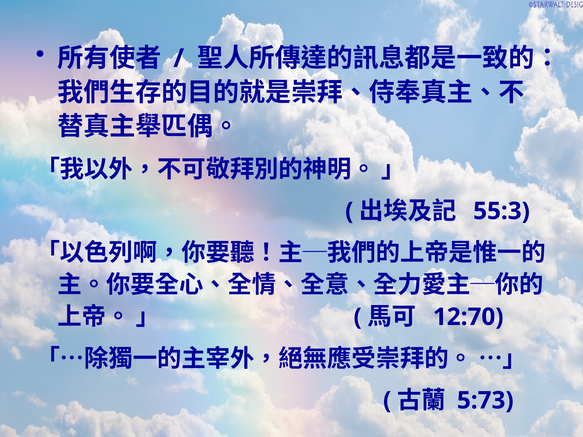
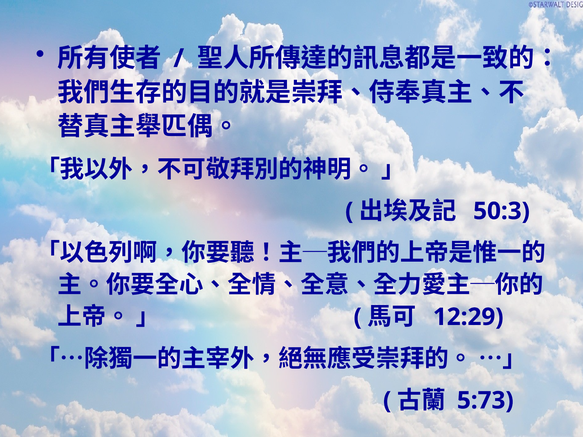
55:3: 55:3 -> 50:3 (502, 211)
12:70: 12:70 -> 12:29 (468, 317)
